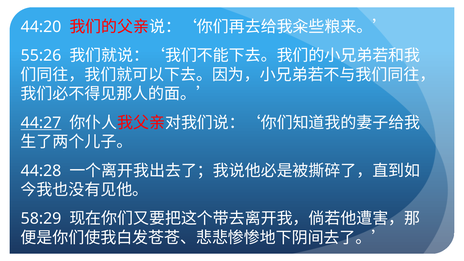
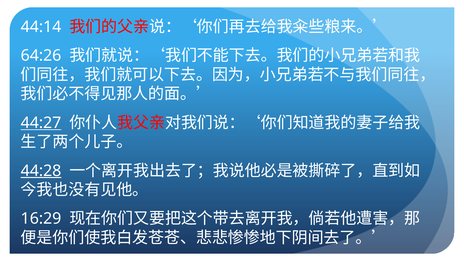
44:20: 44:20 -> 44:14 (41, 27)
55:26: 55:26 -> 64:26 (41, 56)
44:28 underline: none -> present (41, 171)
58:29: 58:29 -> 16:29 (41, 219)
